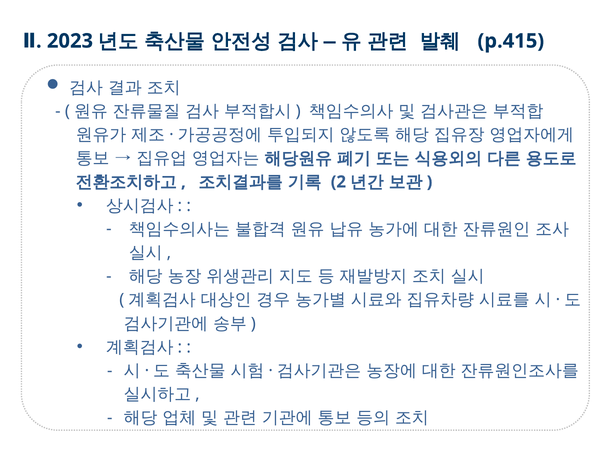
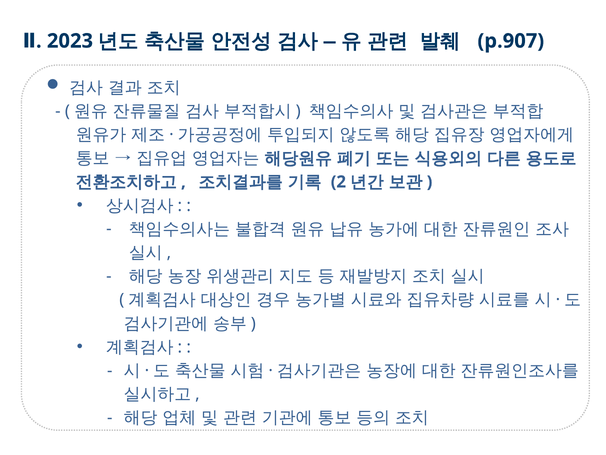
p.415: p.415 -> p.907 (511, 41)
